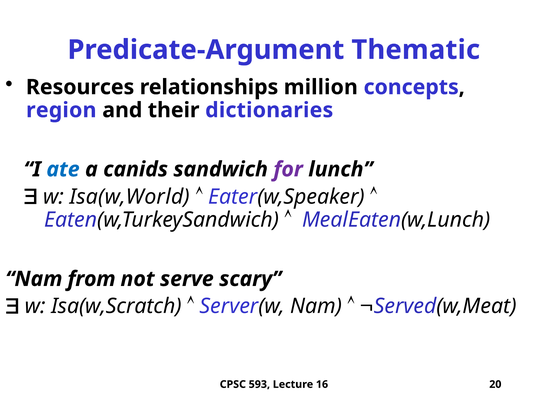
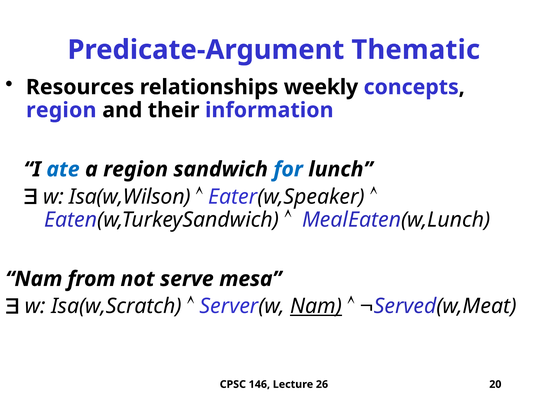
million: million -> weekly (321, 87)
dictionaries: dictionaries -> information (269, 110)
a canids: canids -> region (136, 169)
for colour: purple -> blue (288, 169)
Isa(w,World: Isa(w,World -> Isa(w,Wilson (130, 197)
scary: scary -> mesa (250, 279)
Nam underline: none -> present (316, 306)
593: 593 -> 146 (259, 384)
16: 16 -> 26 (322, 384)
